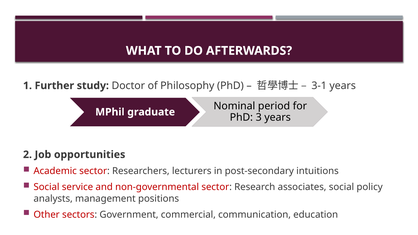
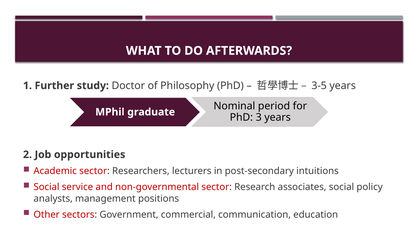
3-1: 3-1 -> 3-5 (319, 86)
